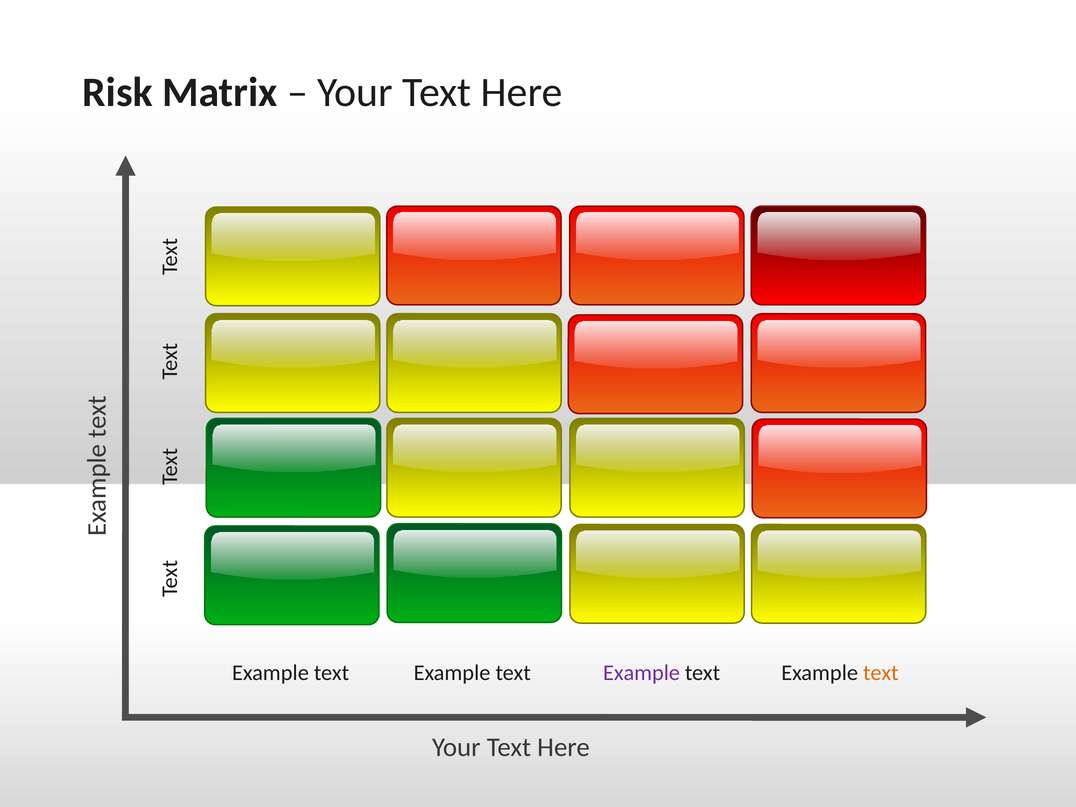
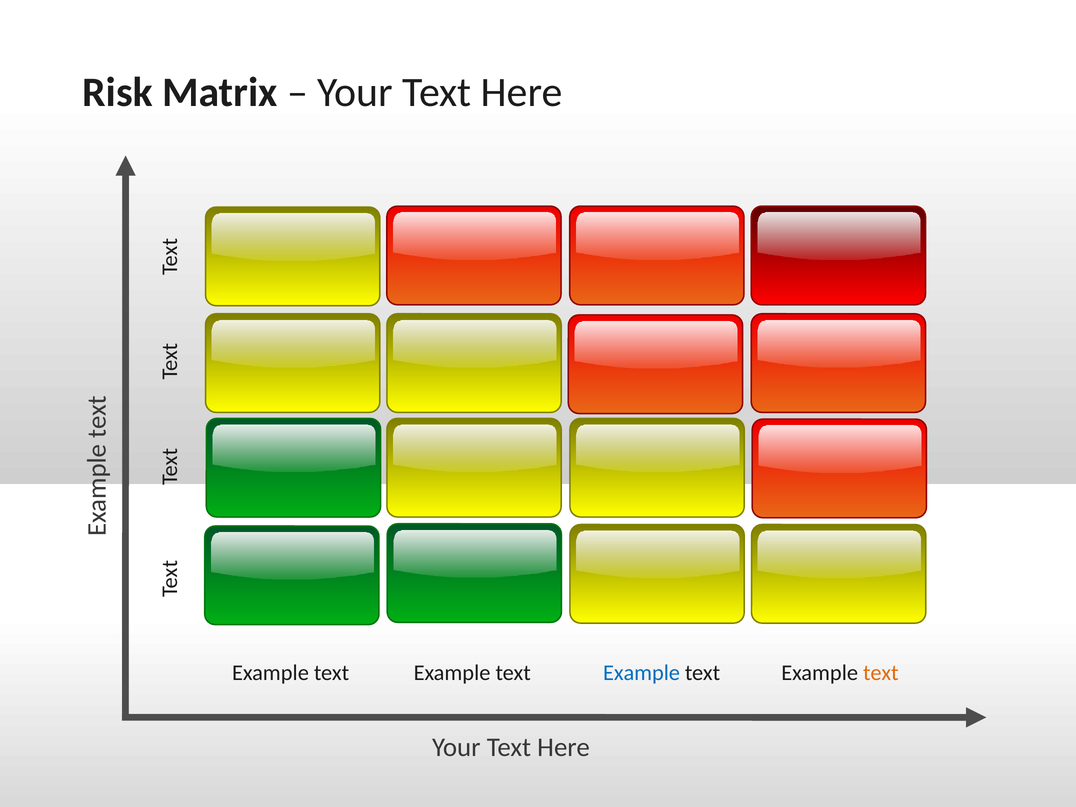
Example colour: purple -> blue (642, 673)
